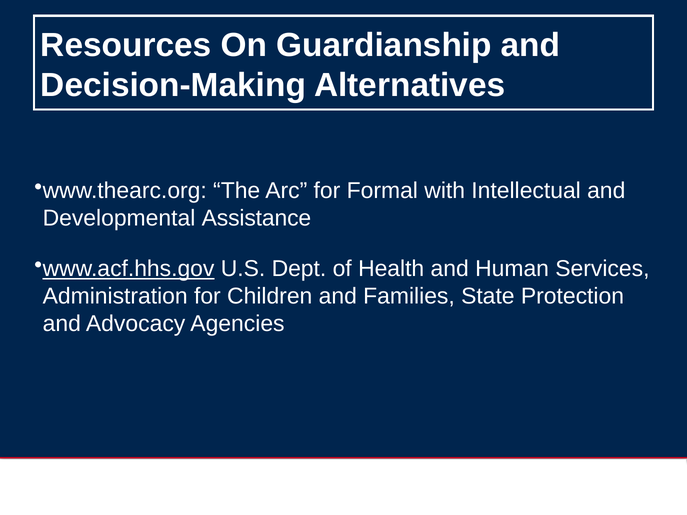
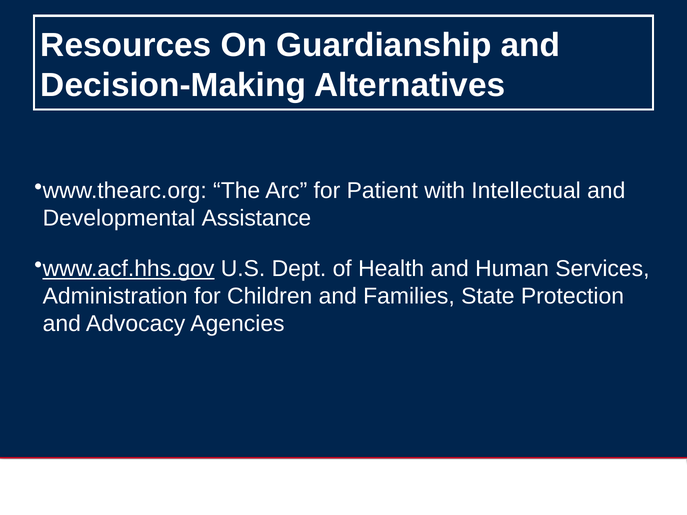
Formal: Formal -> Patient (382, 191)
